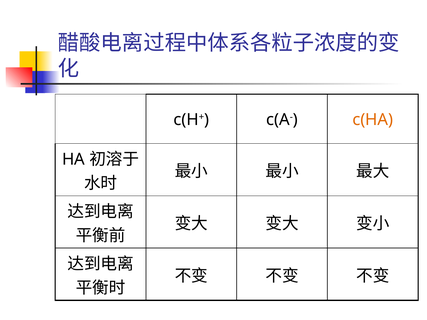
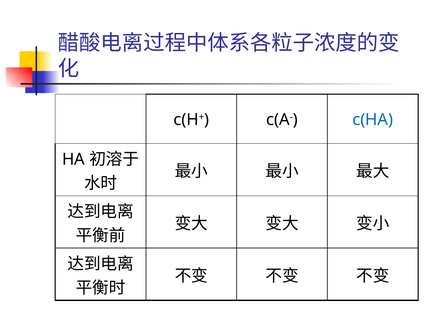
c(HA colour: orange -> blue (373, 120)
